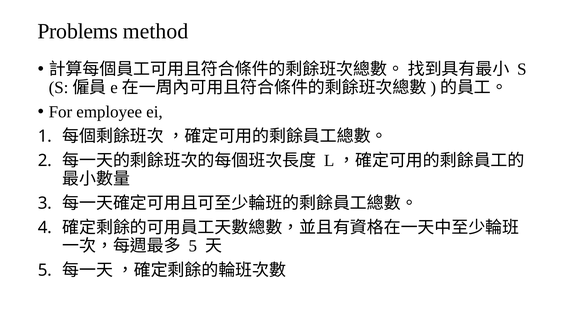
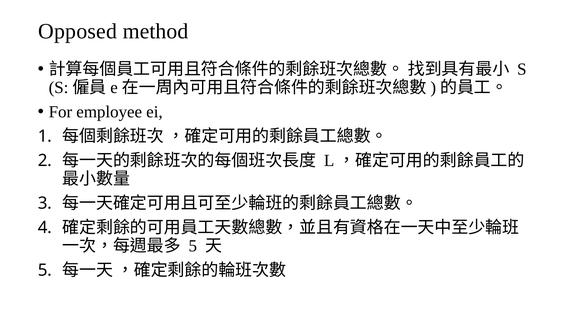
Problems: Problems -> Opposed (78, 31)
